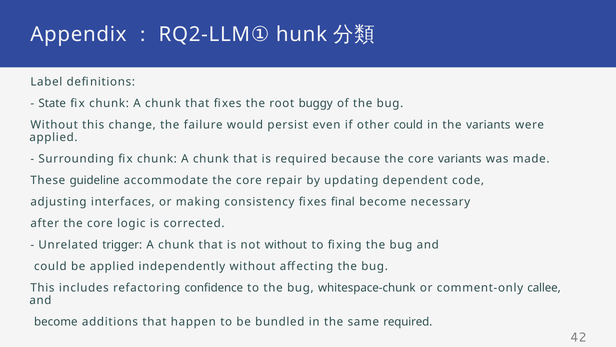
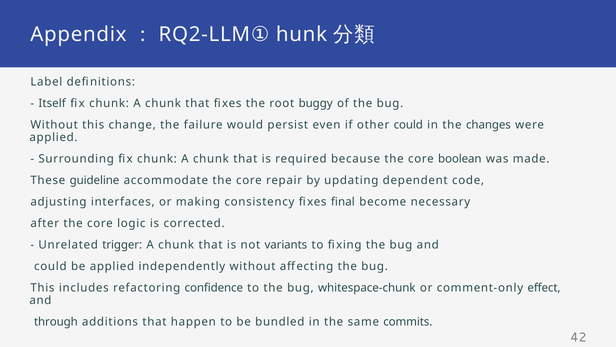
State: State -> Itself (52, 103)
the variants: variants -> changes (488, 125)
core variants: variants -> boolean (460, 159)
not without: without -> variants (286, 245)
callee: callee -> effect (544, 288)
become: become -> through (56, 321)
same required: required -> commits (408, 321)
